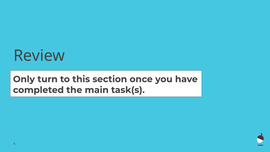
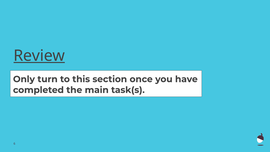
Review underline: none -> present (39, 56)
